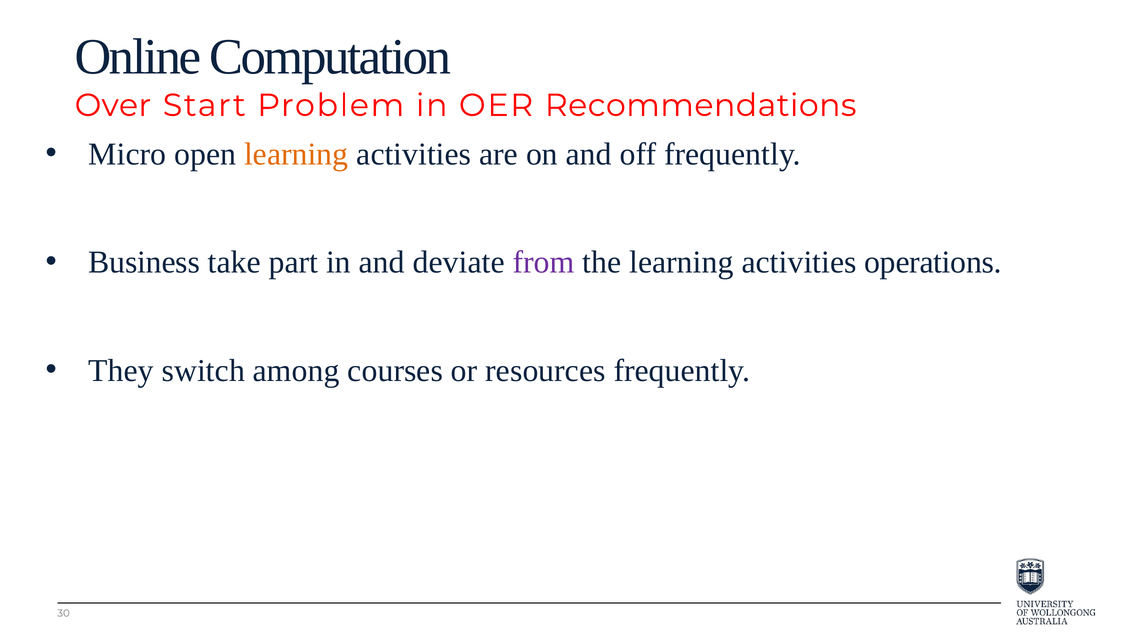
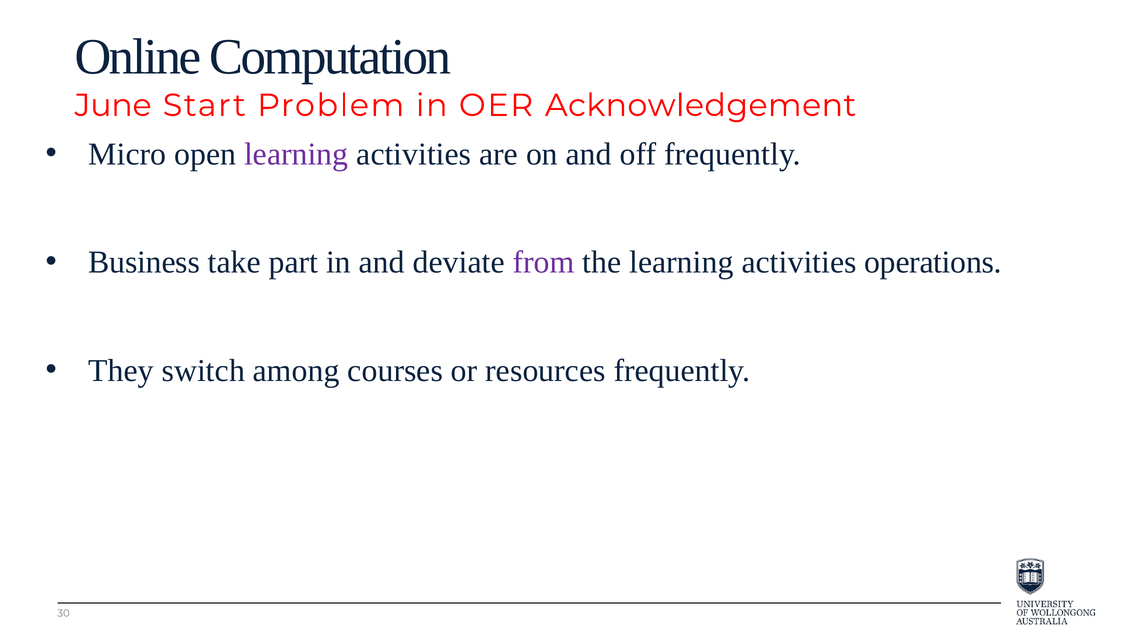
Over: Over -> June (113, 105)
Recommendations: Recommendations -> Acknowledgement (701, 105)
learning colour: orange -> purple (296, 154)
